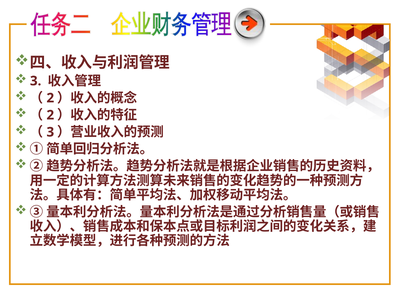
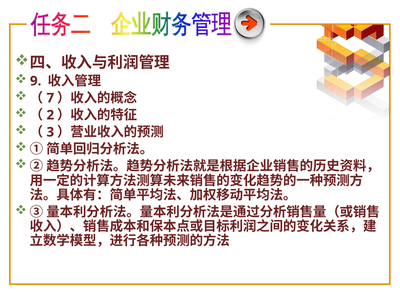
3: 3 -> 9 (36, 81)
2: 2 -> 7 (50, 98)
